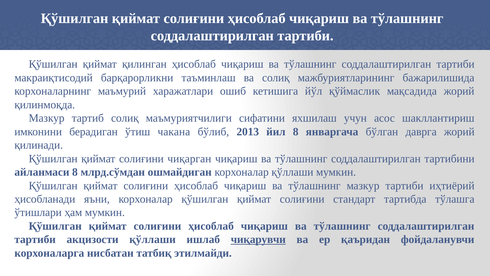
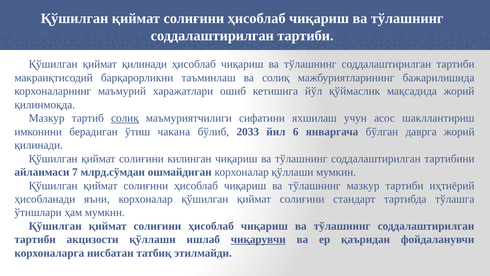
қиймат қилинган: қилинган -> қилинади (144, 64)
солиқ underline: none -> present (125, 118)
2013: 2013 -> 2033 (248, 132)
йил 8: 8 -> 6 (296, 132)
чиқарган: чиқарган -> килинган (189, 158)
айланмаси 8: 8 -> 7 (75, 172)
